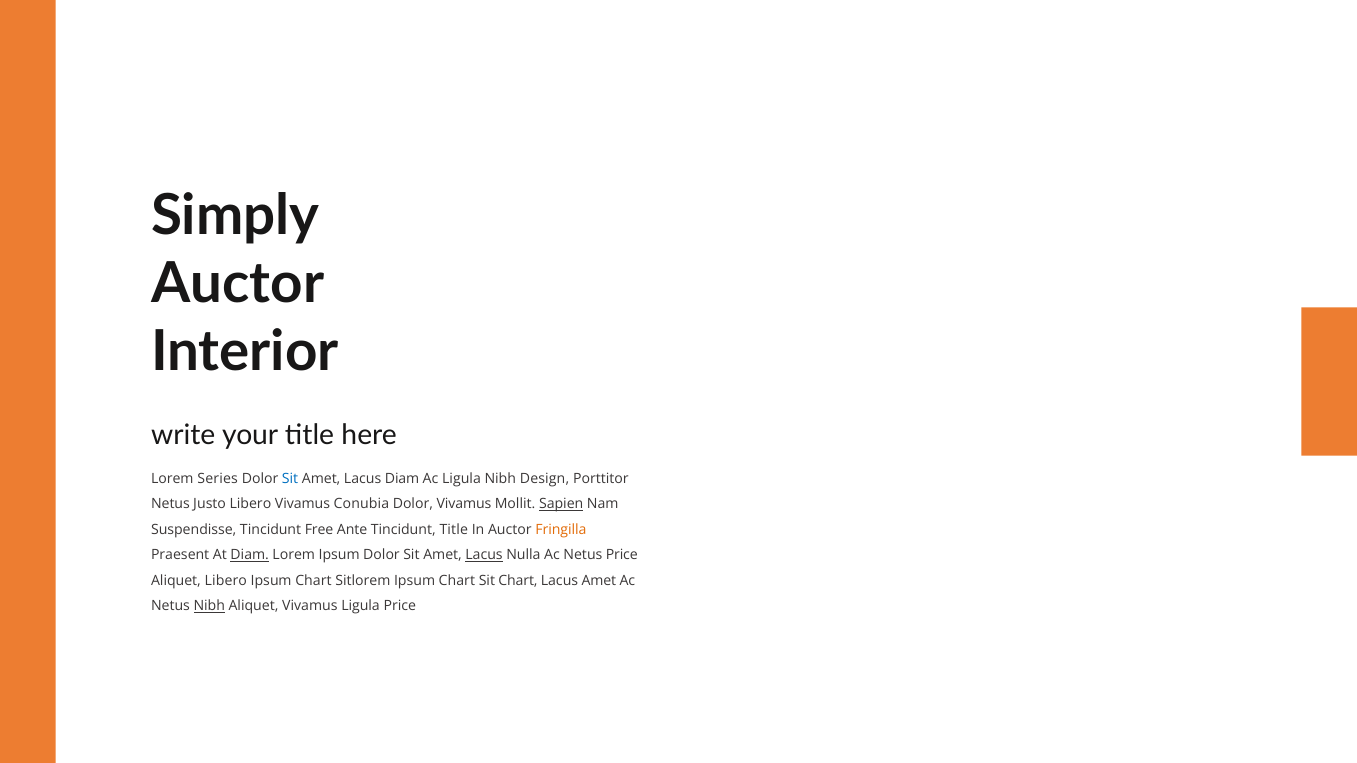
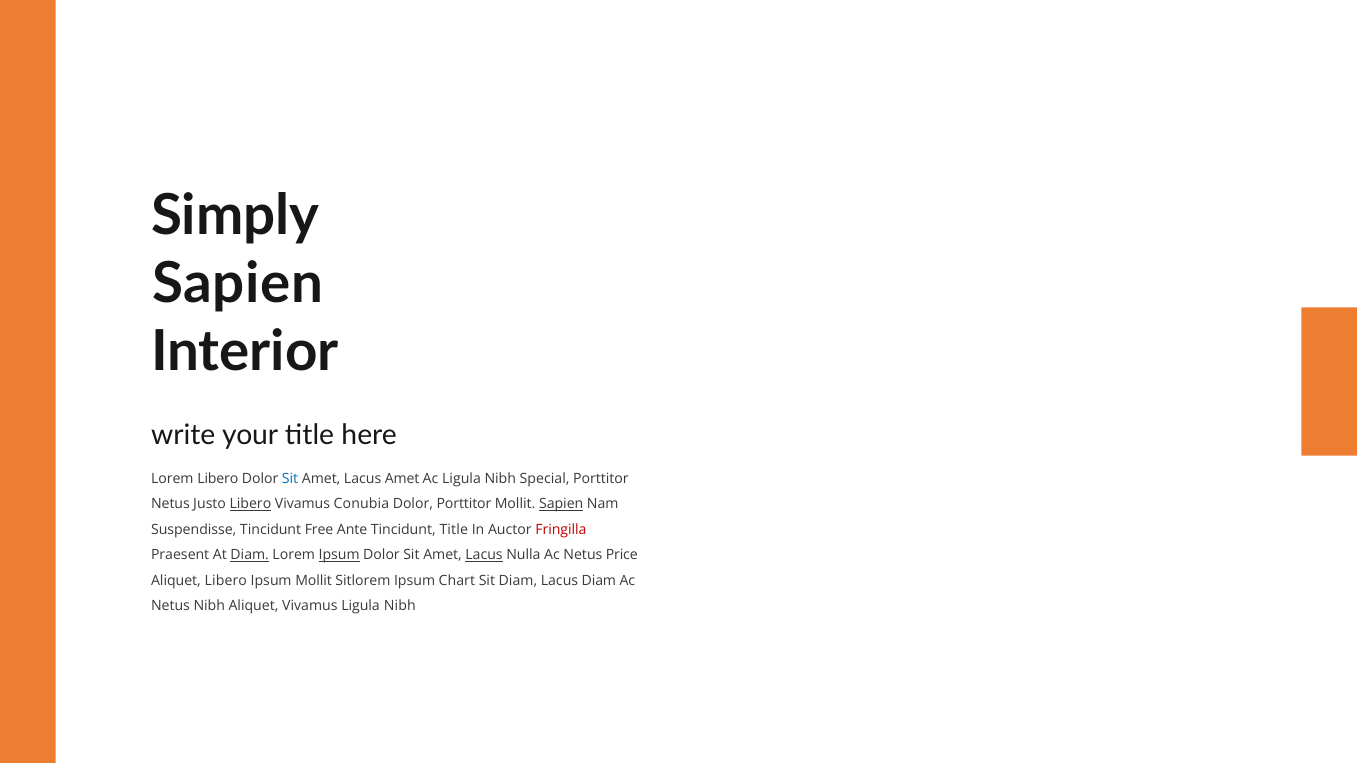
Auctor: Auctor -> Sapien (238, 284)
Lorem Series: Series -> Libero (218, 479)
Lacus Diam: Diam -> Amet (402, 479)
Design: Design -> Special (545, 479)
Libero underline: none -> present (250, 504)
Dolor Vivamus: Vivamus -> Porttitor (464, 504)
Fringilla colour: orange -> red (561, 530)
Ipsum underline: none -> present (339, 555)
Chart: Chart -> Mollit (314, 581)
Sit Chart: Chart -> Diam (518, 581)
Lacus Amet: Amet -> Diam (599, 581)
Nibh underline: present -> none (209, 606)
Price: Price -> Nibh (400, 606)
